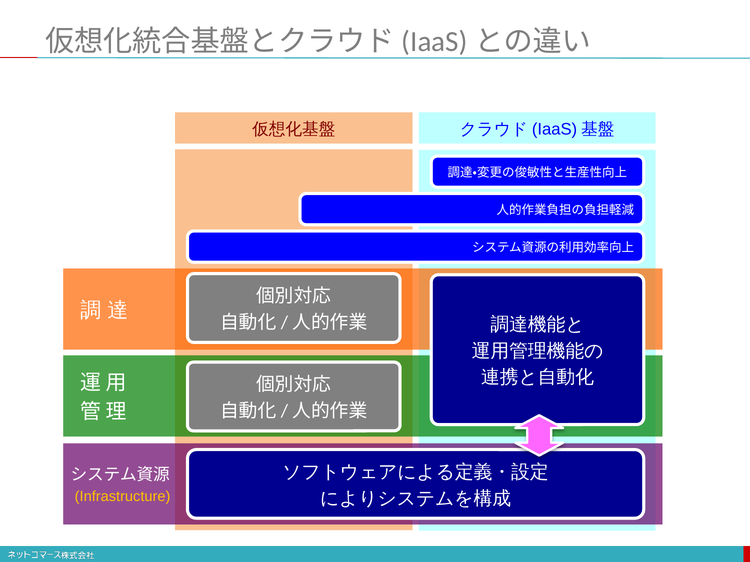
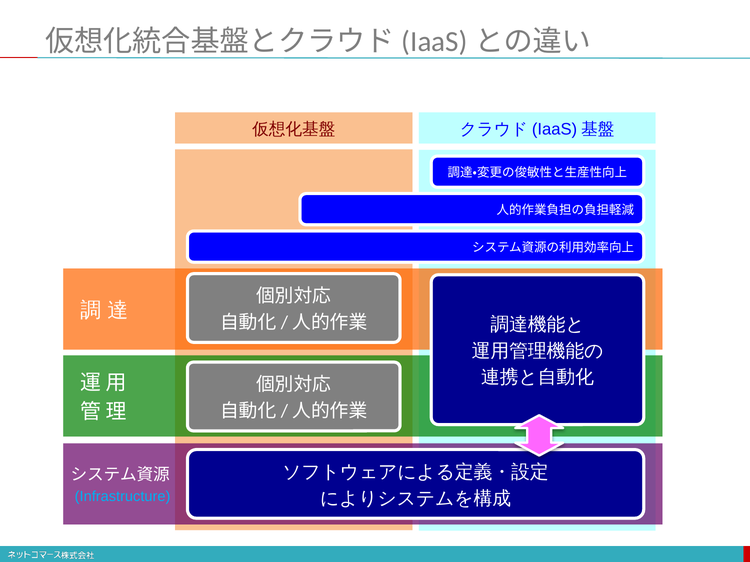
Infrastructure colour: yellow -> light blue (123, 497)
